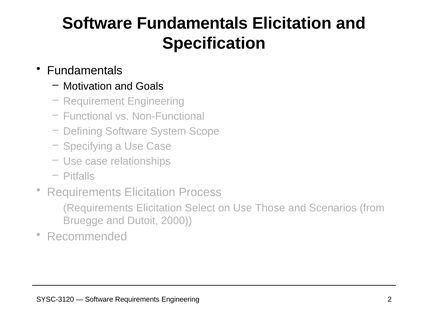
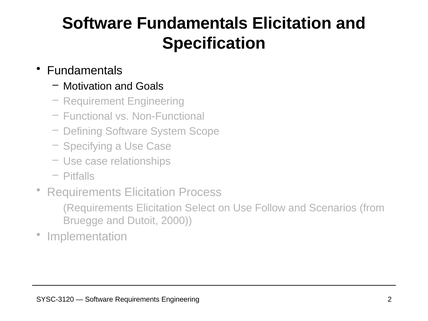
Those: Those -> Follow (270, 208)
Recommended: Recommended -> Implementation (87, 237)
